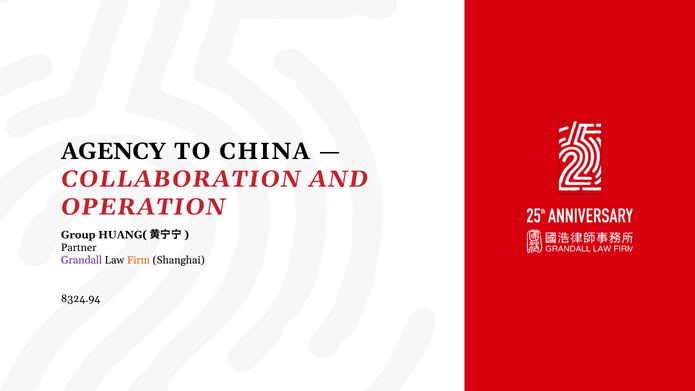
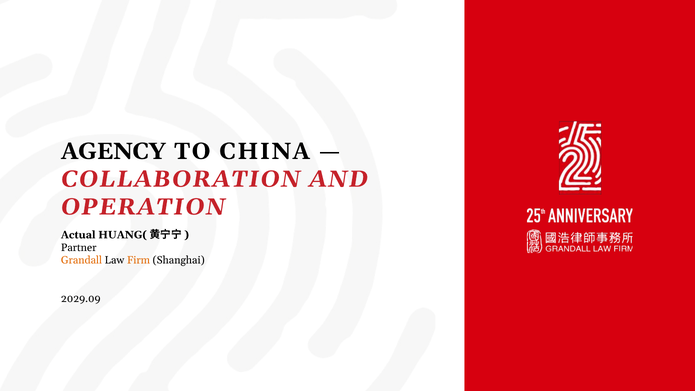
Group: Group -> Actual (78, 235)
Grandall colour: purple -> orange (82, 260)
8324.94: 8324.94 -> 2029.09 (81, 299)
